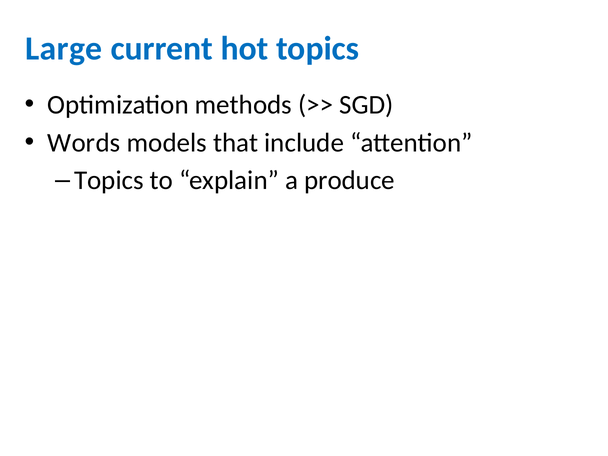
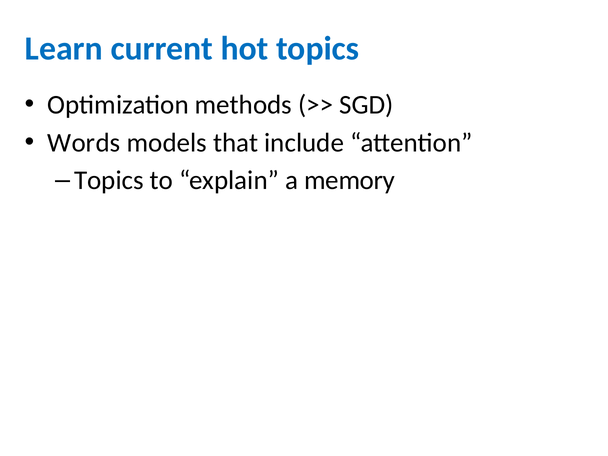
Large: Large -> Learn (64, 49)
produce: produce -> memory (350, 181)
